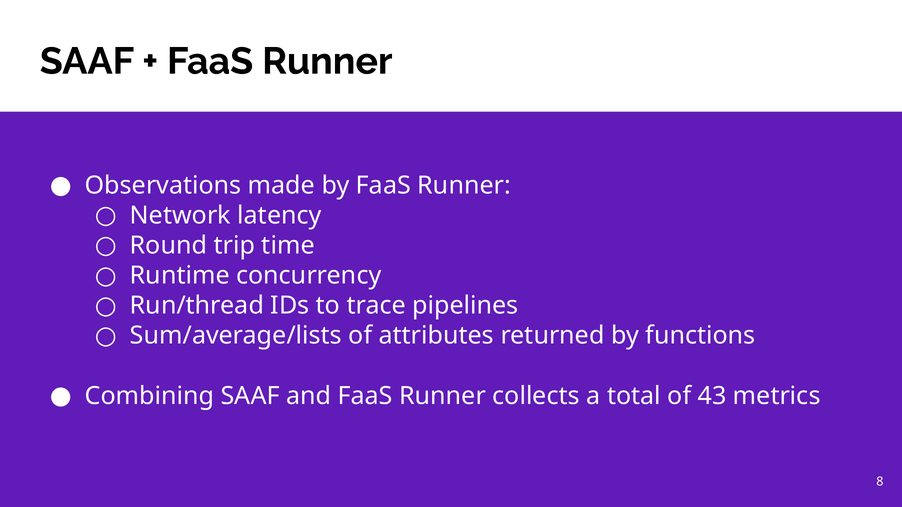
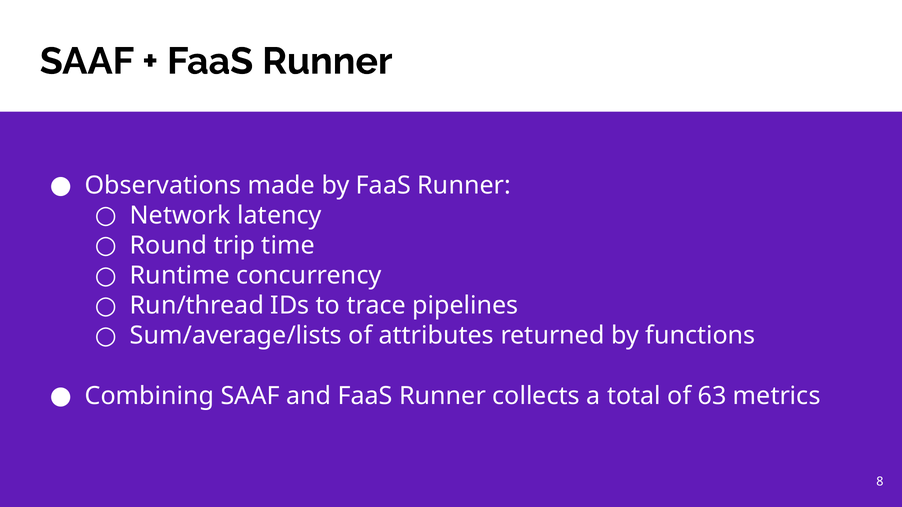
43: 43 -> 63 (712, 396)
